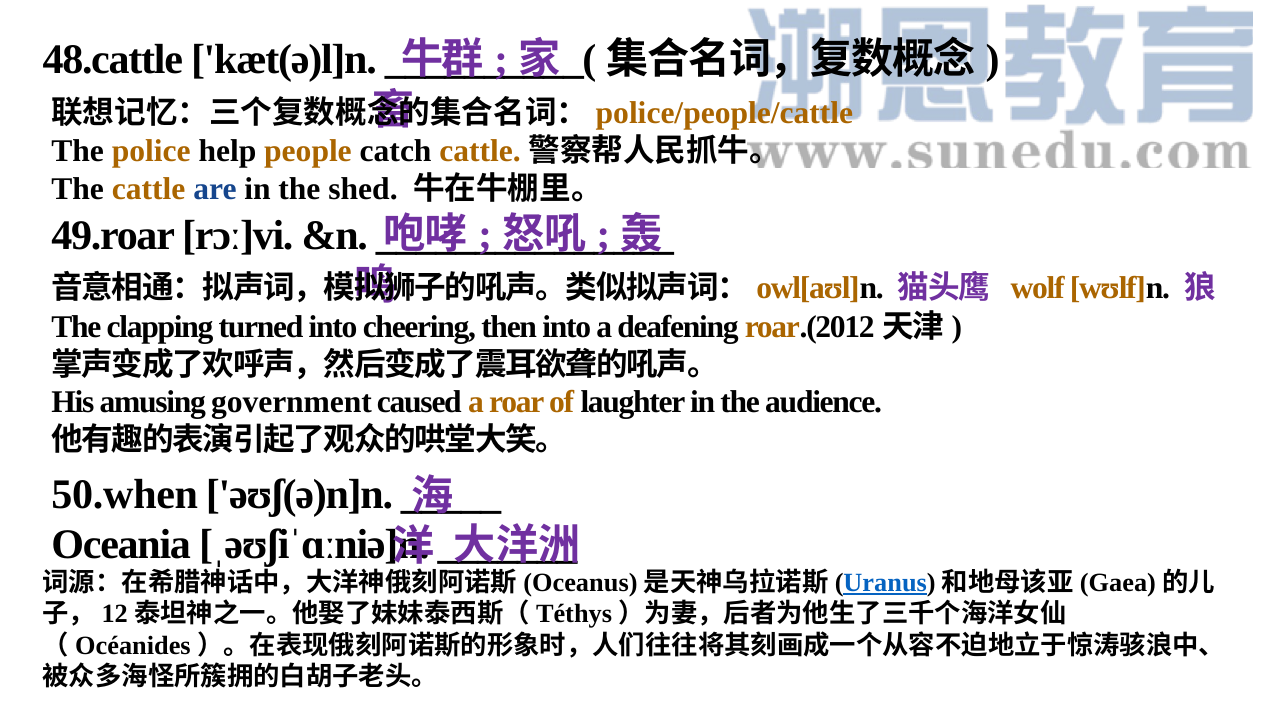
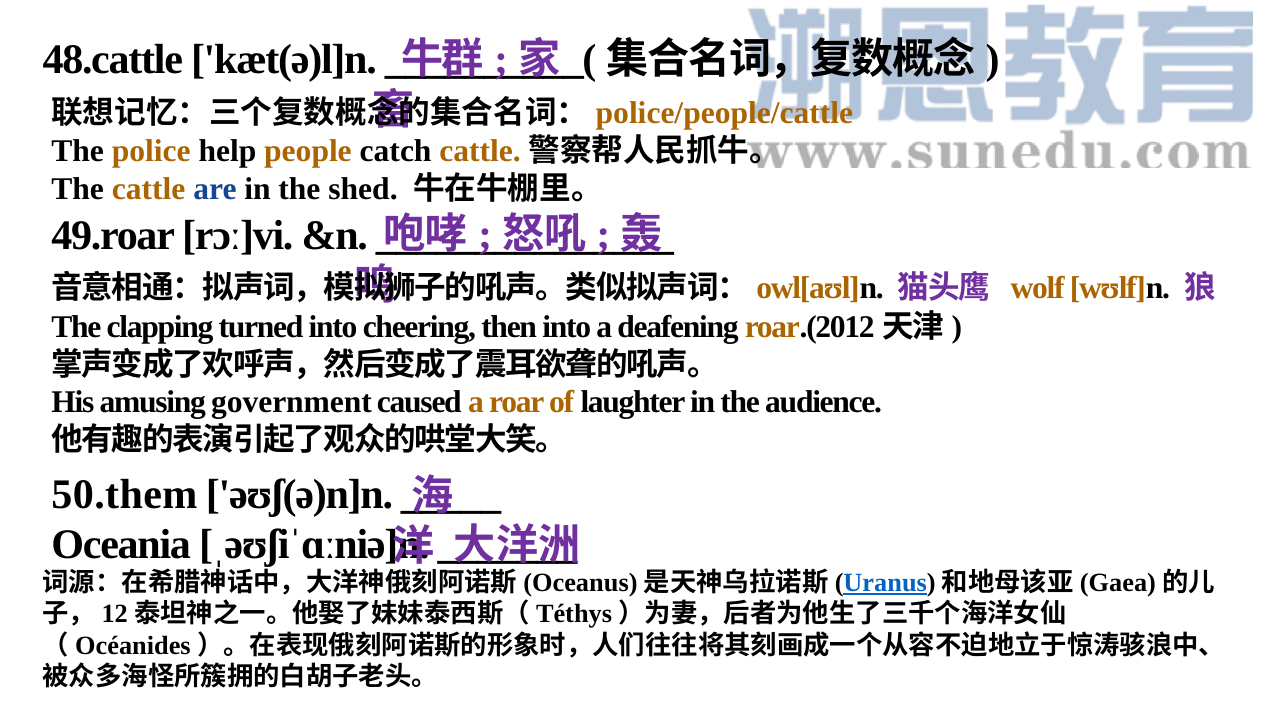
50.when: 50.when -> 50.them (124, 495)
